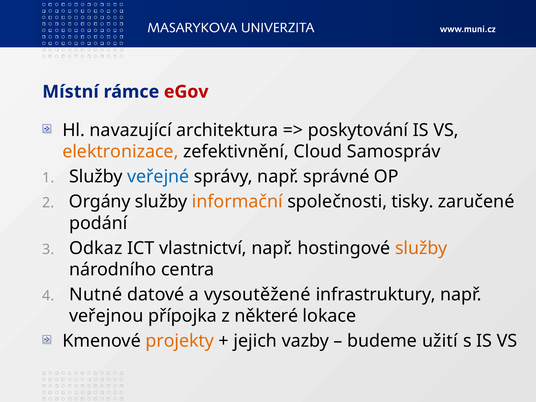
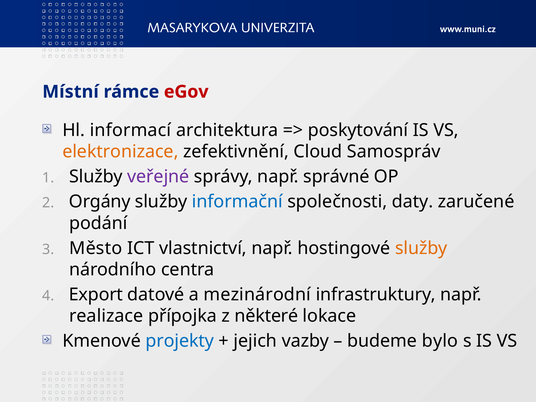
navazující: navazující -> informací (131, 130)
veřejné colour: blue -> purple (158, 177)
informační colour: orange -> blue (237, 202)
tisky: tisky -> daty (412, 202)
Odkaz: Odkaz -> Město (96, 248)
Nutné: Nutné -> Export (96, 295)
vysoutěžené: vysoutěžené -> mezinárodní (257, 295)
veřejnou: veřejnou -> realizace (106, 316)
projekty colour: orange -> blue (180, 341)
užití: užití -> bylo (440, 341)
